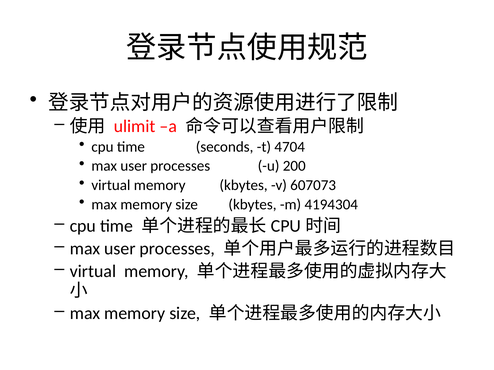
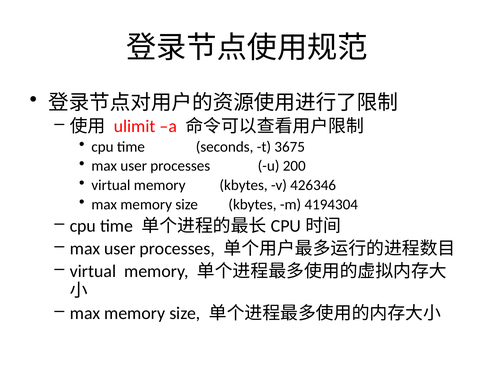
4704: 4704 -> 3675 (290, 147)
607073: 607073 -> 426346 (313, 185)
